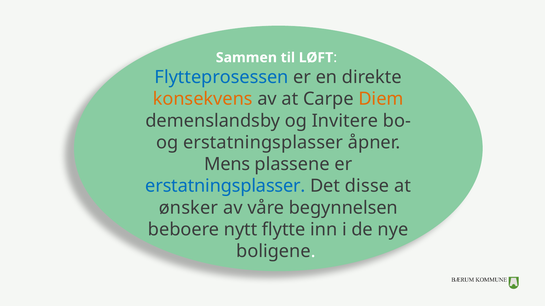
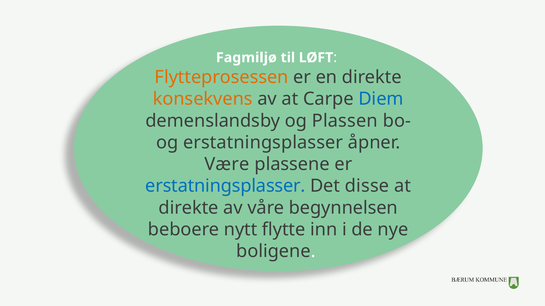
Sammen: Sammen -> Fagmiljø (246, 58)
Flytteprosessen colour: blue -> orange (222, 77)
Diem colour: orange -> blue (381, 99)
Invitere: Invitere -> Plassen (345, 121)
Mens: Mens -> Være (227, 165)
ønsker: ønsker -> direkte (189, 208)
